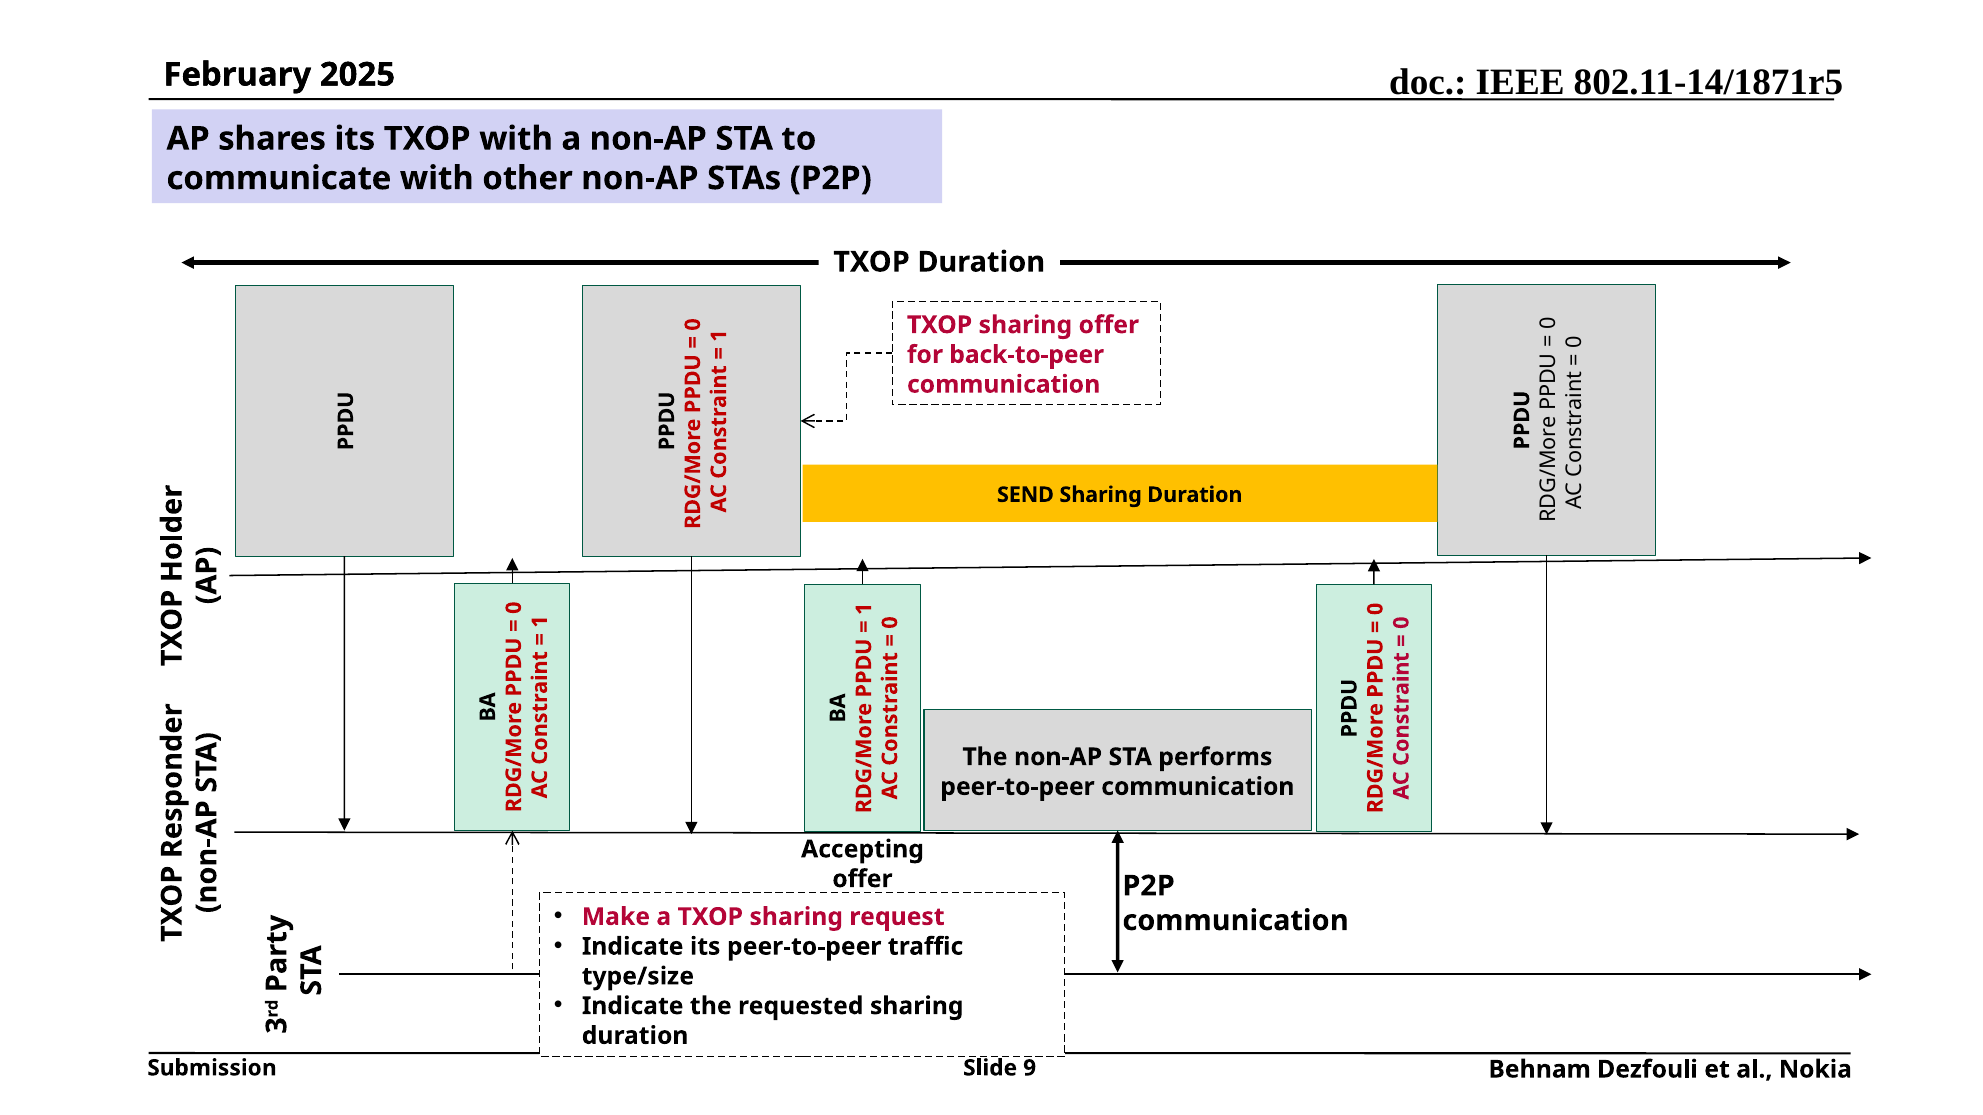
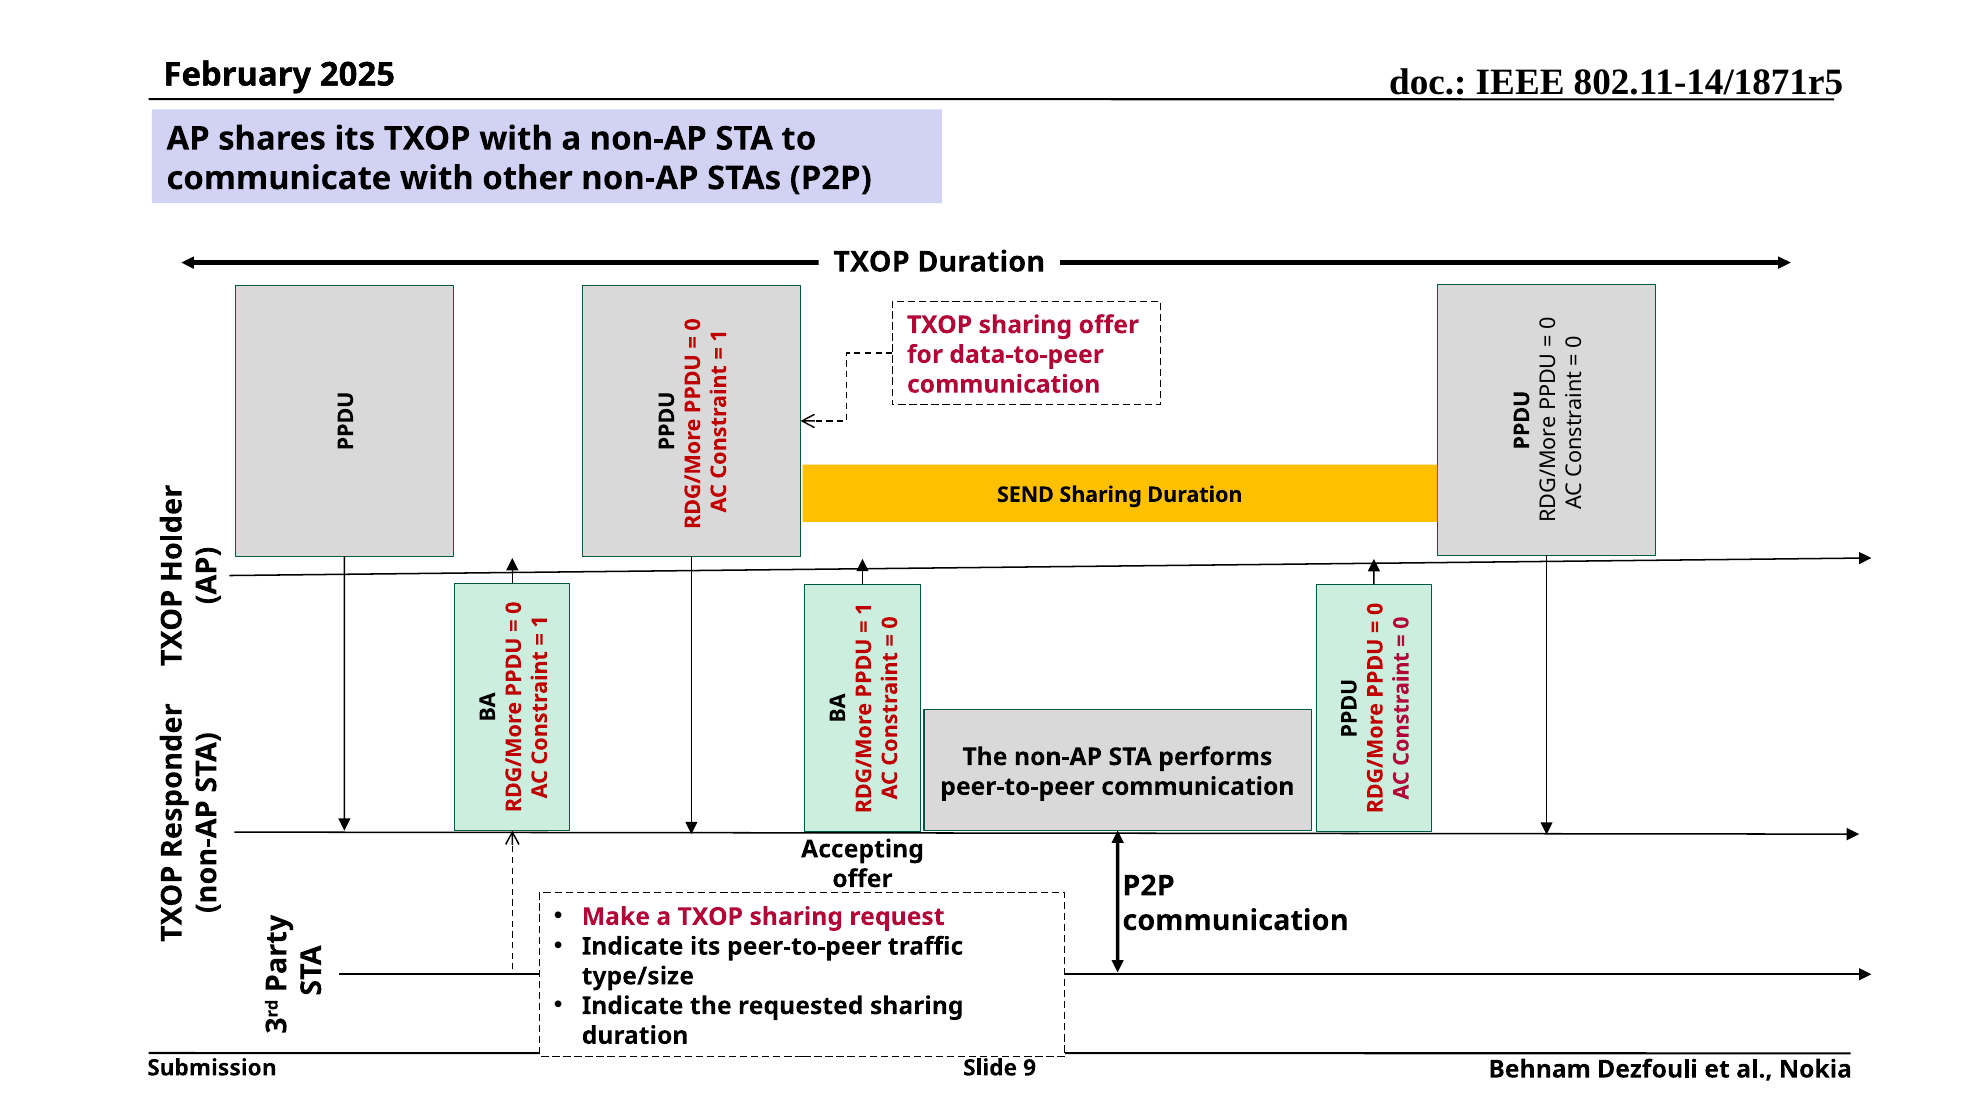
back-to-peer: back-to-peer -> data-to-peer (1027, 355)
